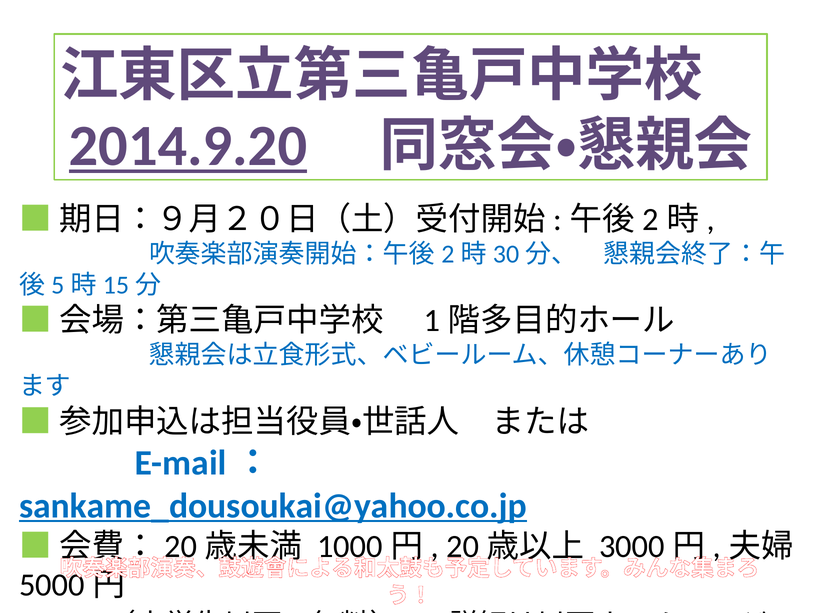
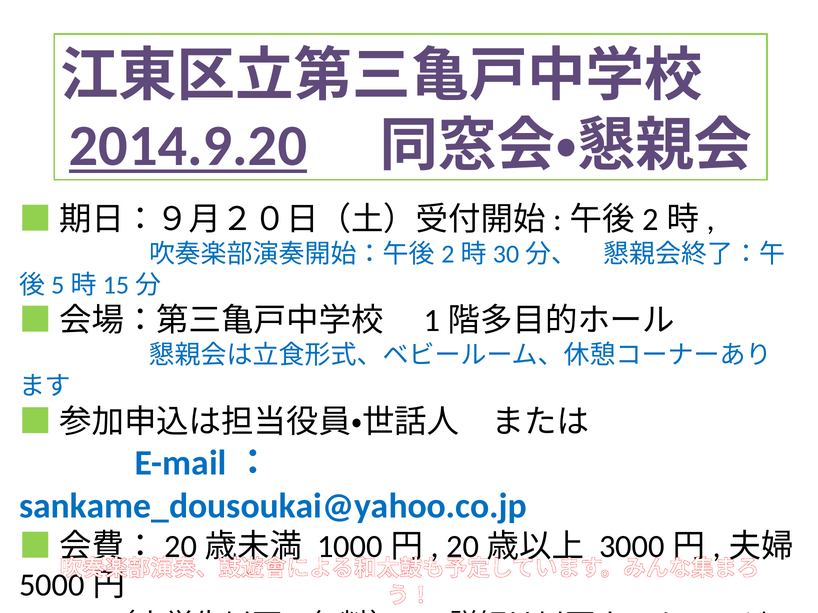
sankame_dousoukai@yahoo.co.jp underline: present -> none (273, 506)
